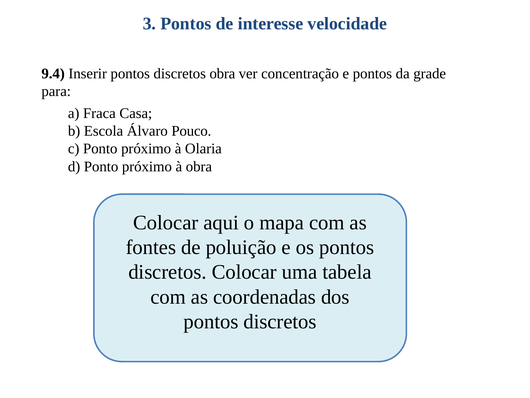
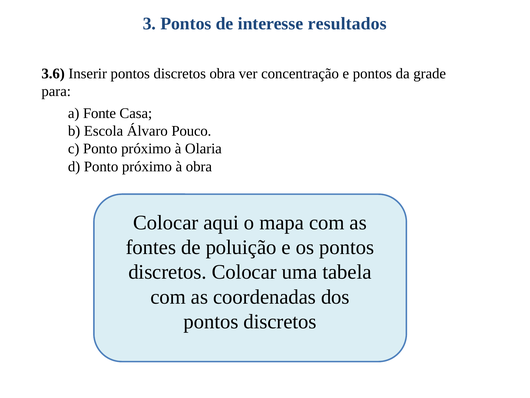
velocidade: velocidade -> resultados (347, 24)
9.4: 9.4 -> 3.6 (53, 73)
Fraca: Fraca -> Fonte (99, 113)
